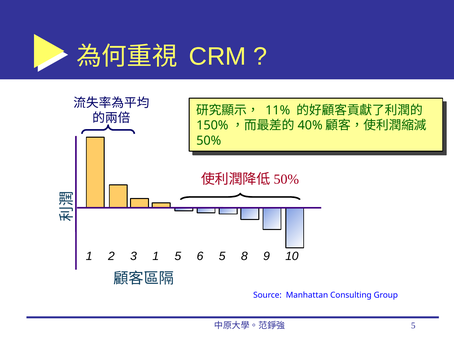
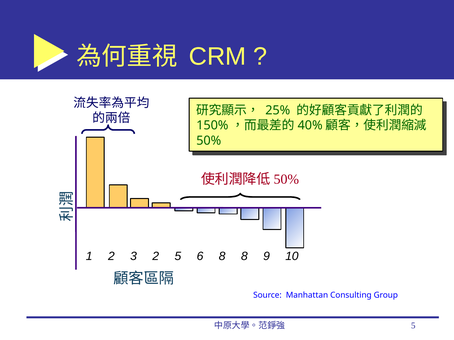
11%: 11% -> 25% (278, 110)
3 1: 1 -> 2 (156, 257)
6 5: 5 -> 8 (222, 257)
